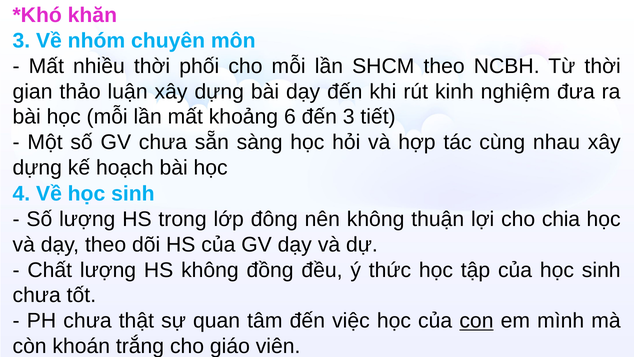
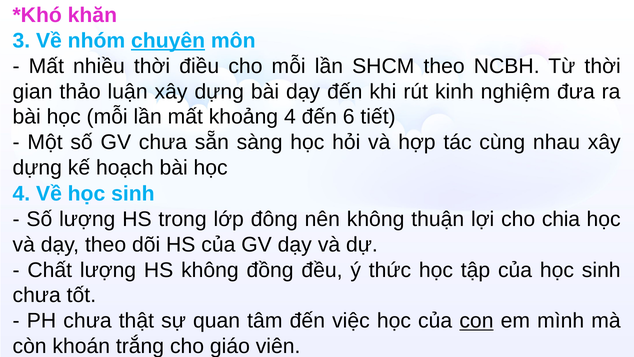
chuyên underline: none -> present (168, 41)
phối: phối -> điều (199, 66)
khoảng 6: 6 -> 4 (290, 117)
đến 3: 3 -> 6 (349, 117)
